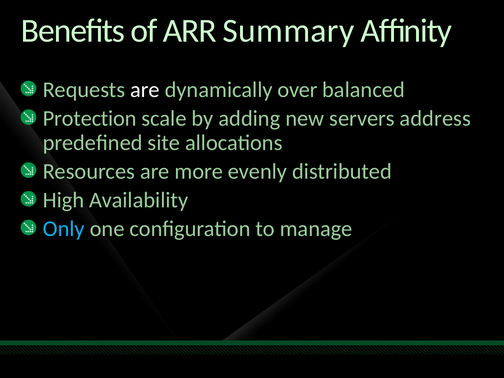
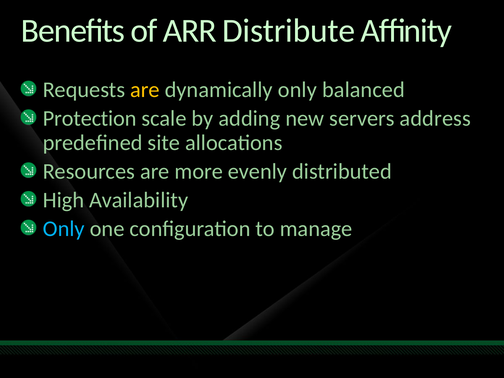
Summary: Summary -> Distribute (289, 31)
are colour: white -> yellow (145, 90)
dynamically over: over -> only (297, 90)
